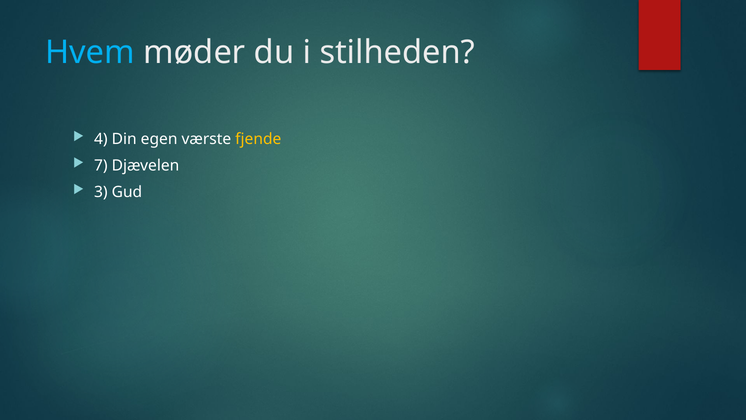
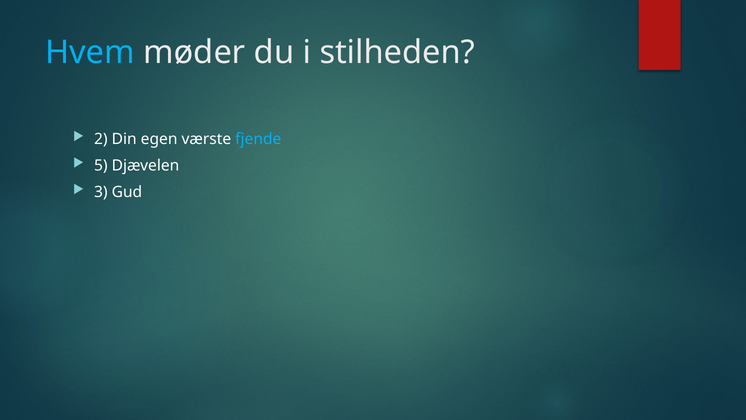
4: 4 -> 2 (101, 139)
fjende colour: yellow -> light blue (258, 139)
7: 7 -> 5 (101, 165)
